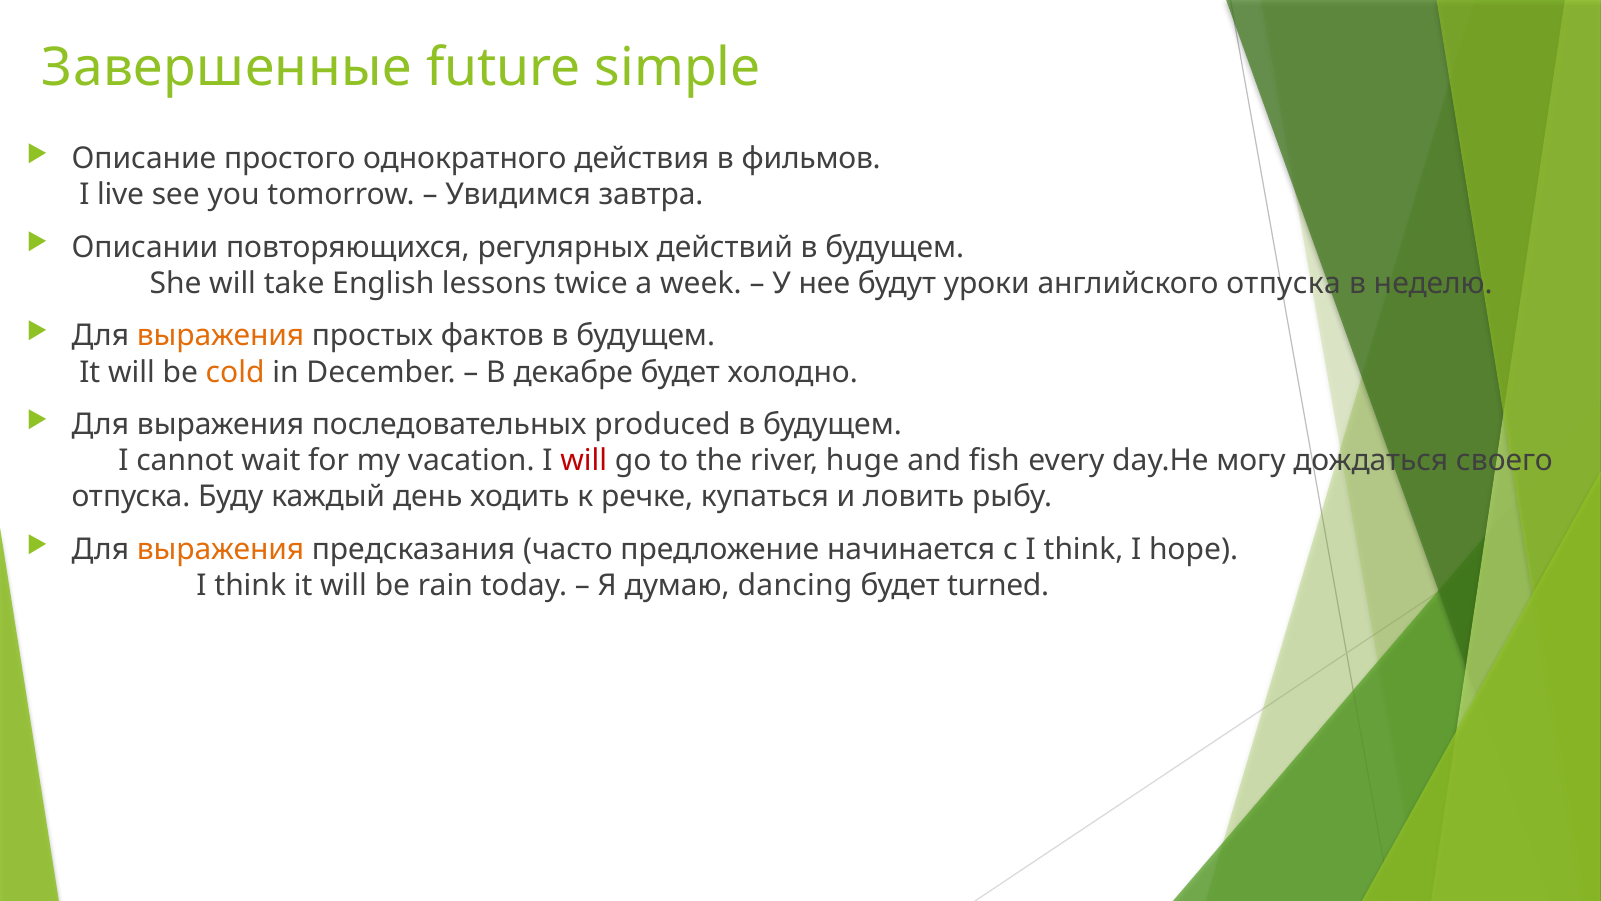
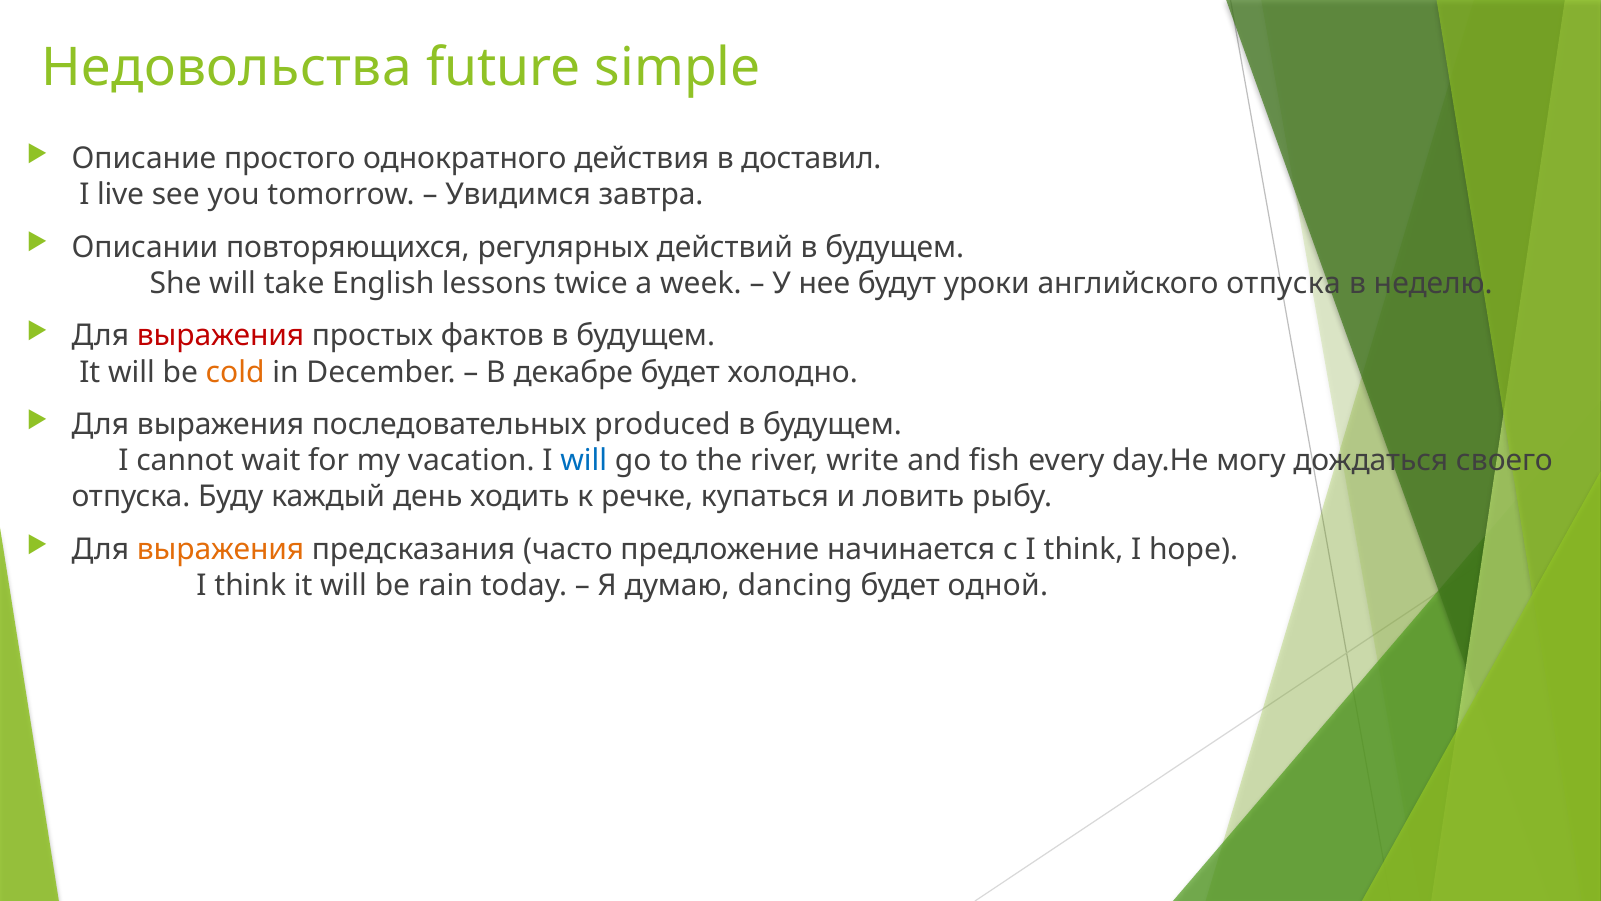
Завершенные: Завершенные -> Недовольства (227, 67)
фильмов: фильмов -> доставил (811, 158)
выражения colour: orange -> red (221, 336)
will colour: red -> blue (584, 461)
huge: huge -> write (863, 461)
turned: turned -> одной (998, 585)
